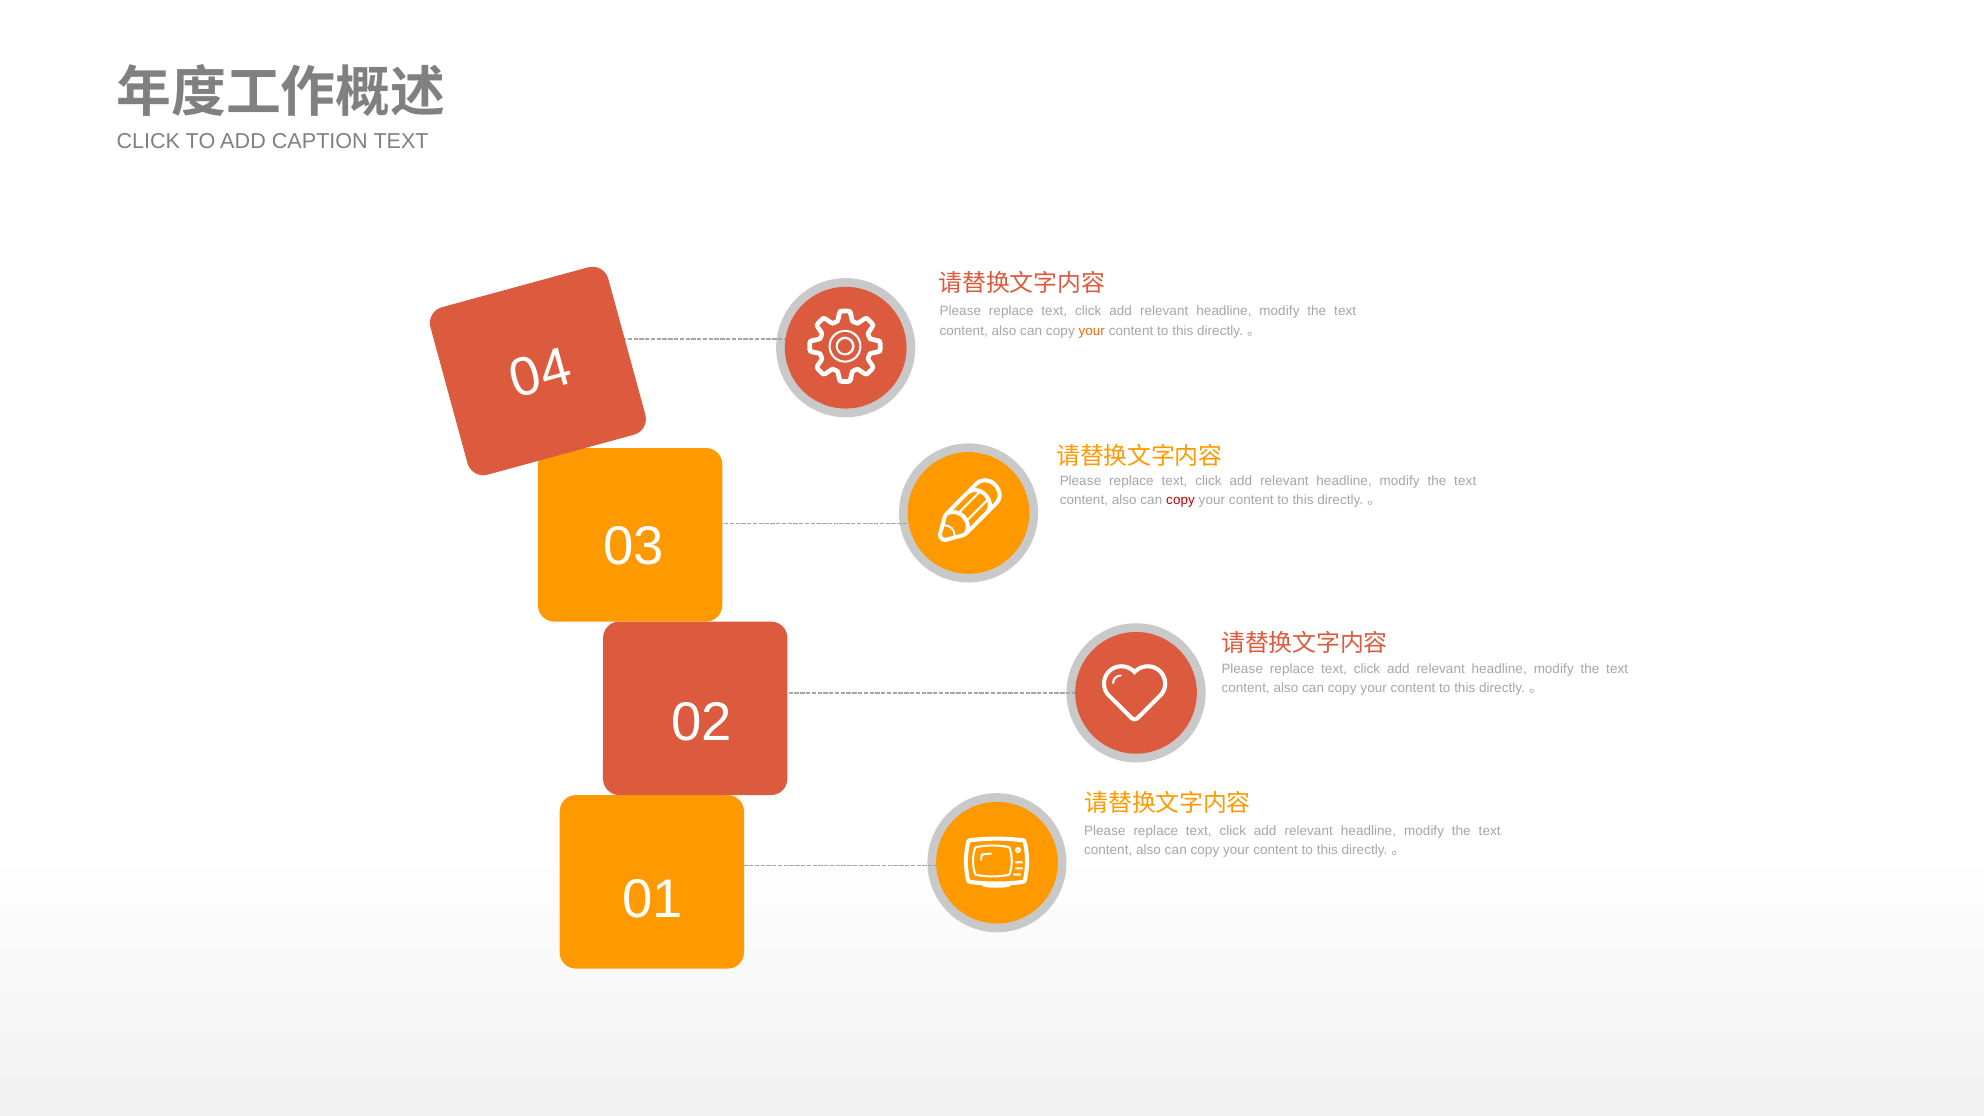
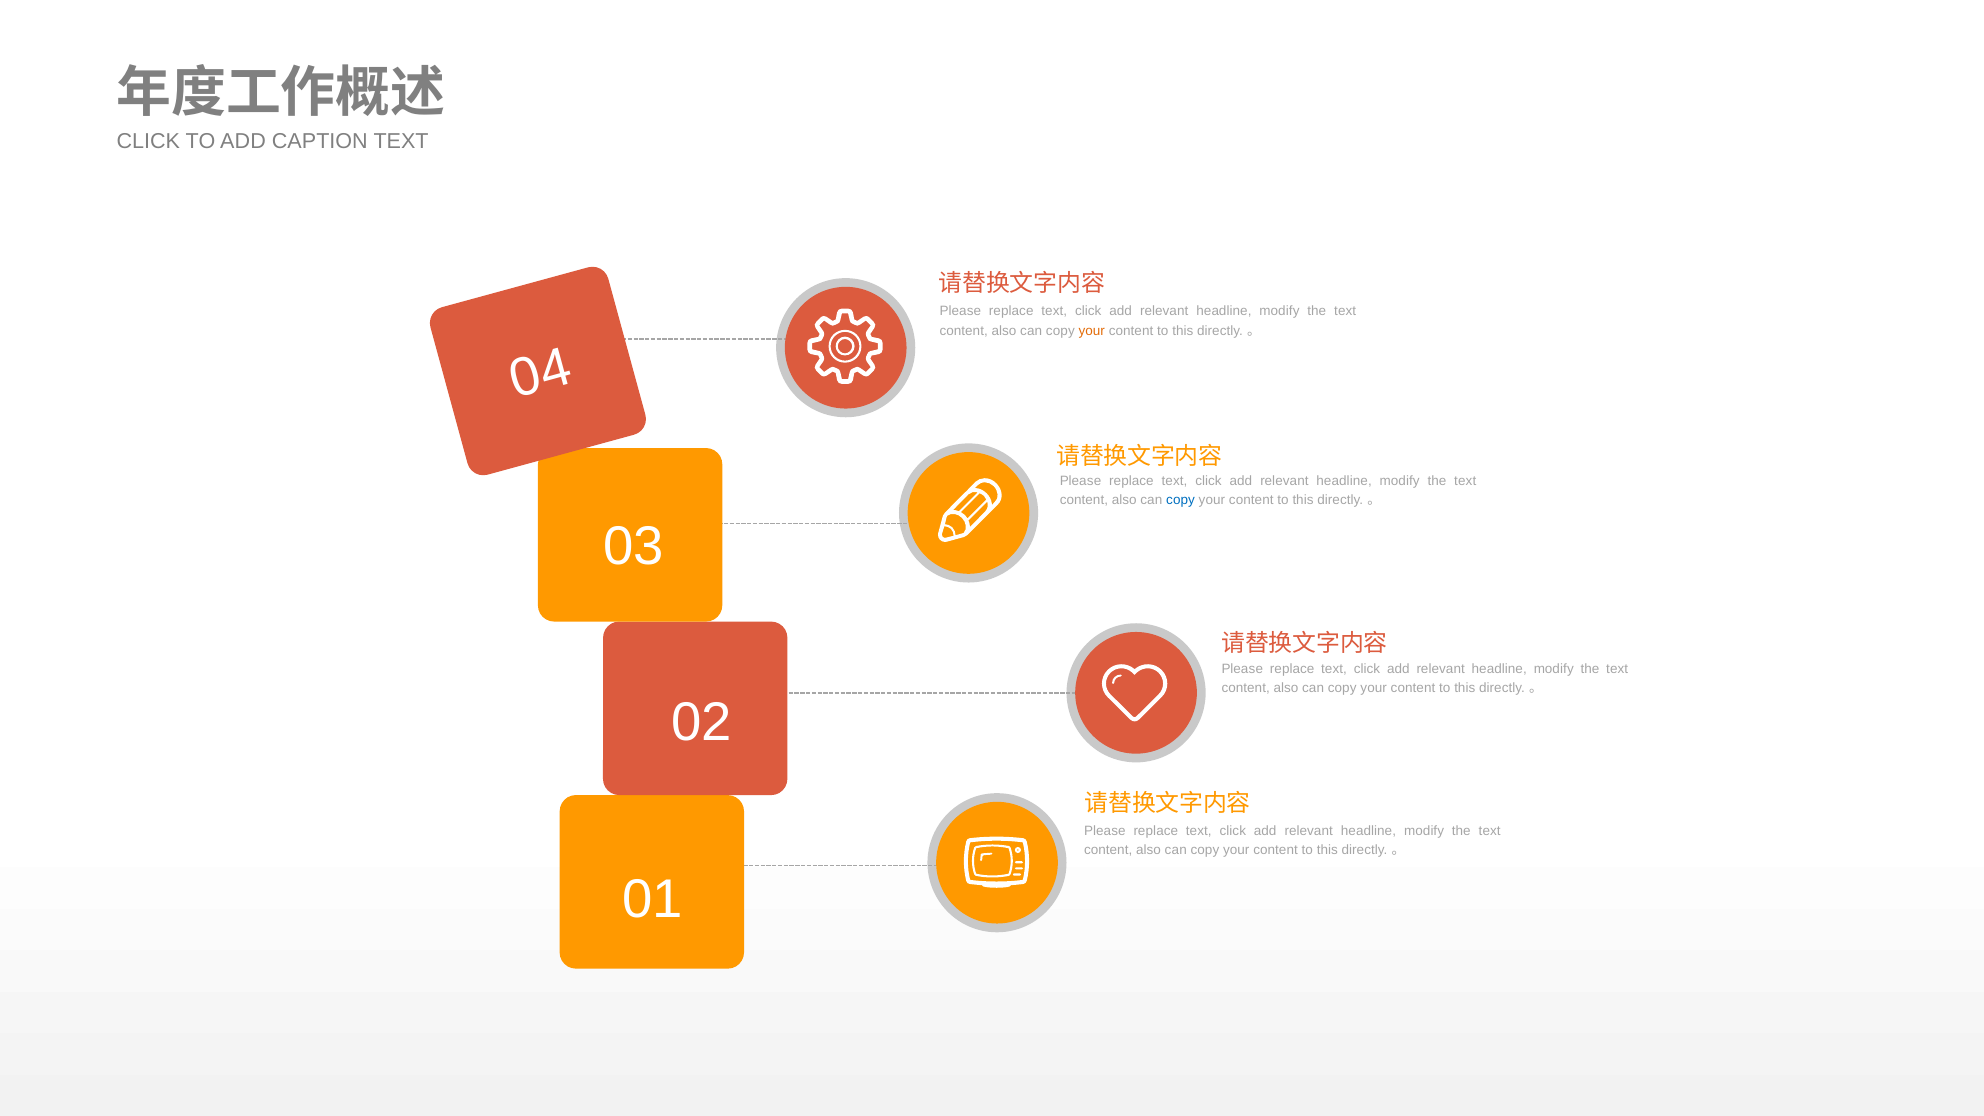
copy colour: red -> blue (1181, 500)
